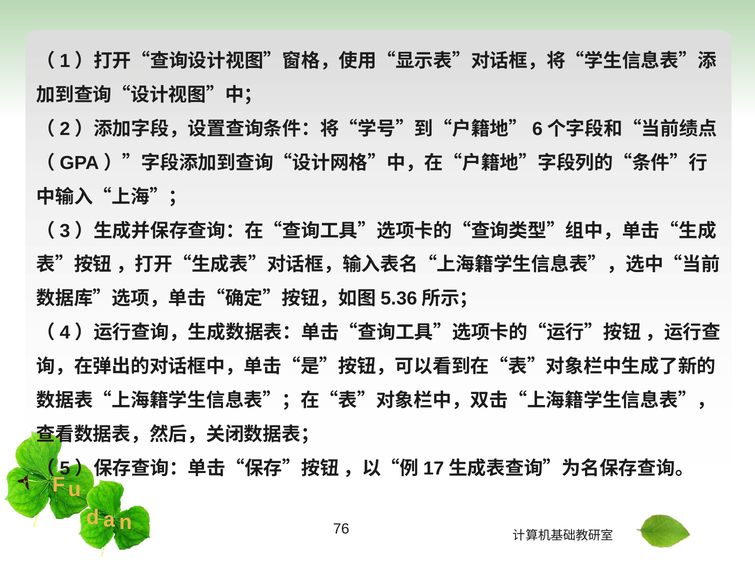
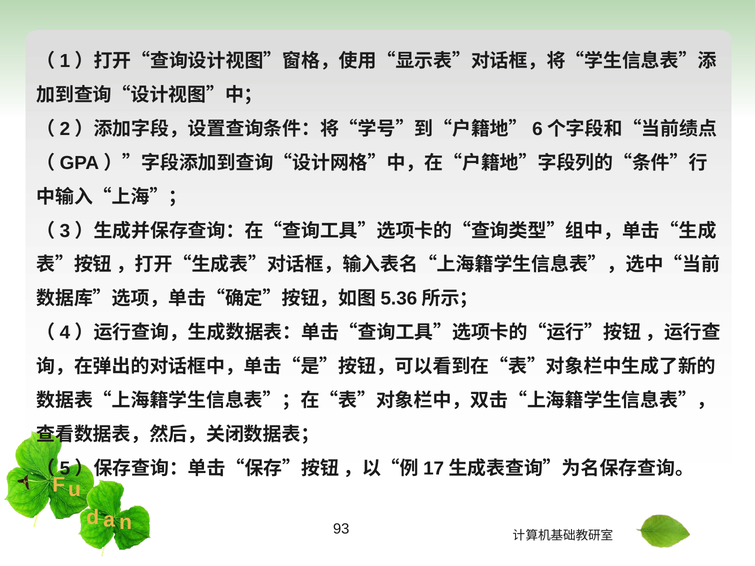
76: 76 -> 93 (341, 529)
